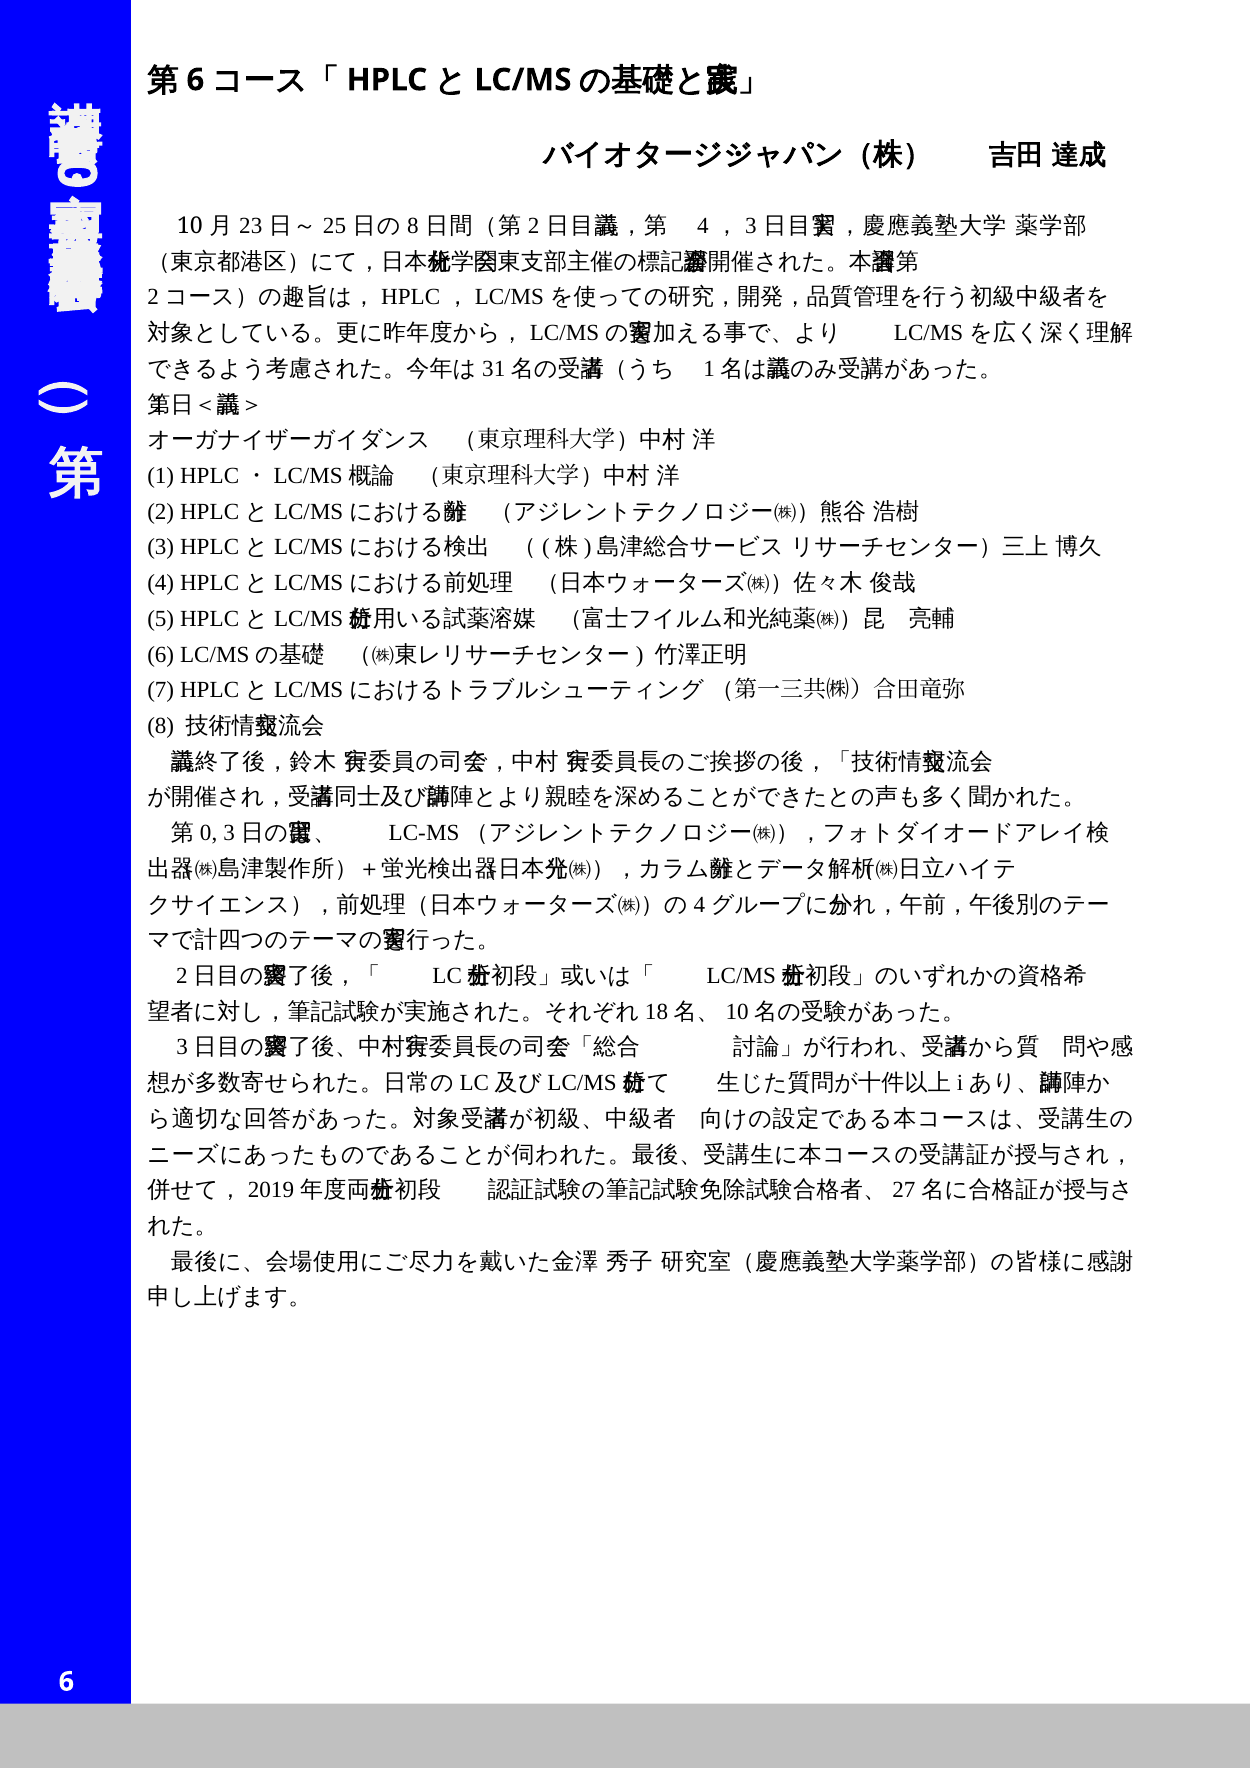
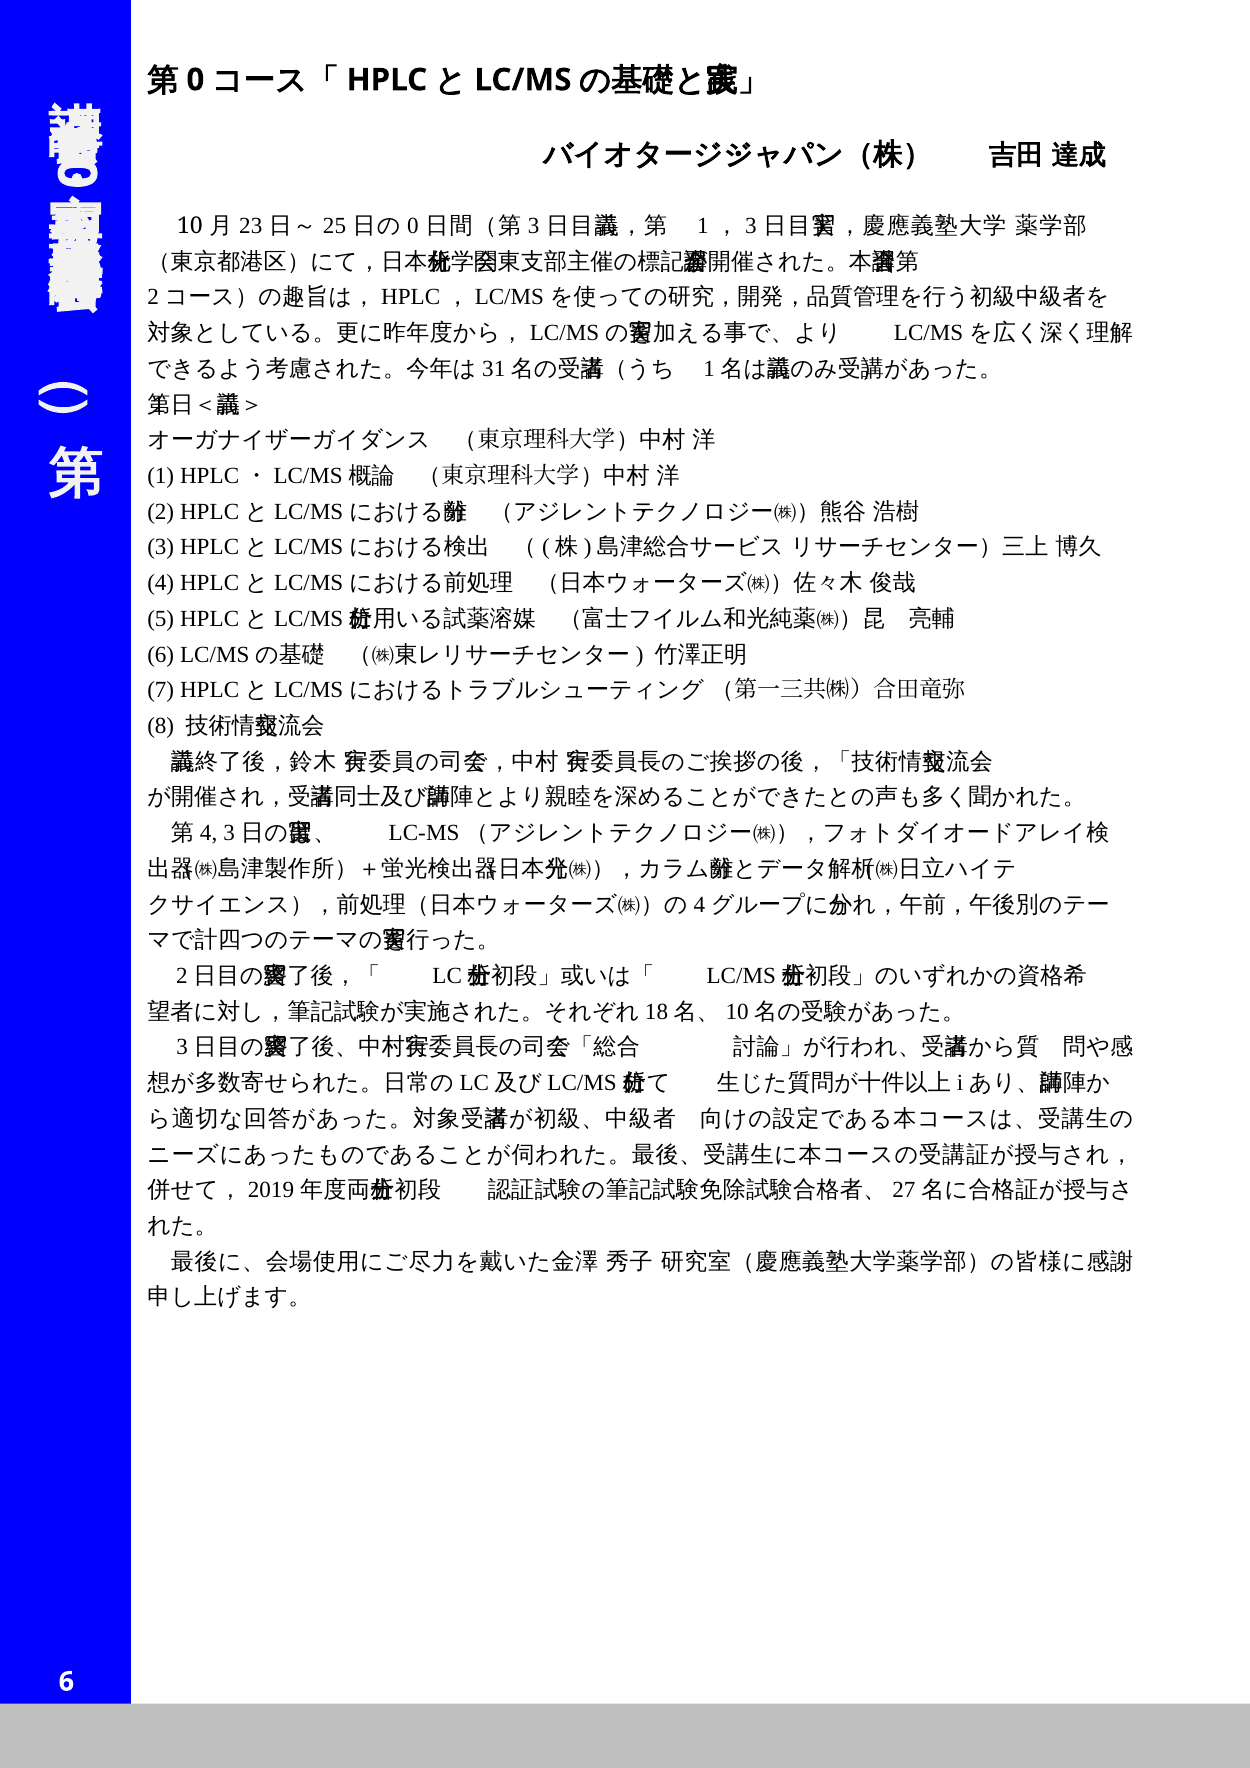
6: 6 -> 0 (195, 80)
8: 8 -> 0 (413, 226)
2: 2 -> 3 (534, 226)
4: 4 -> 1 (703, 226)
0: 0 -> 4 (209, 833)
